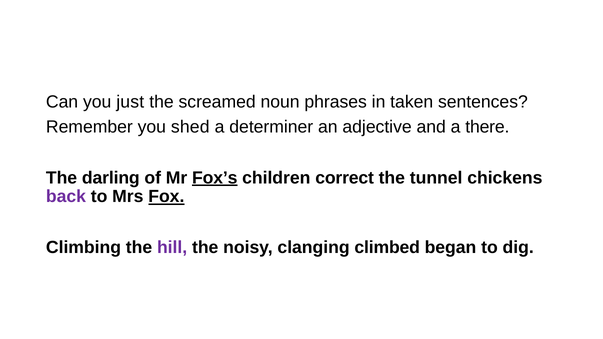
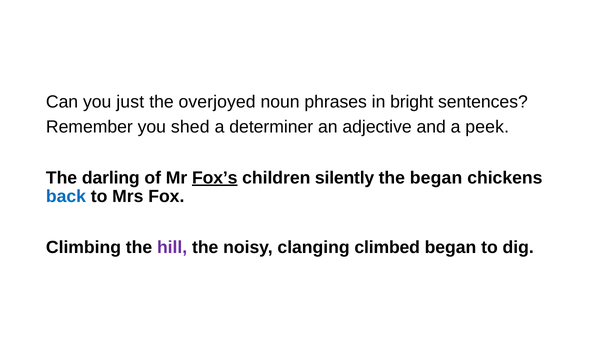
screamed: screamed -> overjoyed (217, 102)
taken: taken -> bright (412, 102)
there: there -> peek (487, 127)
correct: correct -> silently (345, 178)
the tunnel: tunnel -> began (436, 178)
back colour: purple -> blue (66, 197)
Fox underline: present -> none (166, 197)
